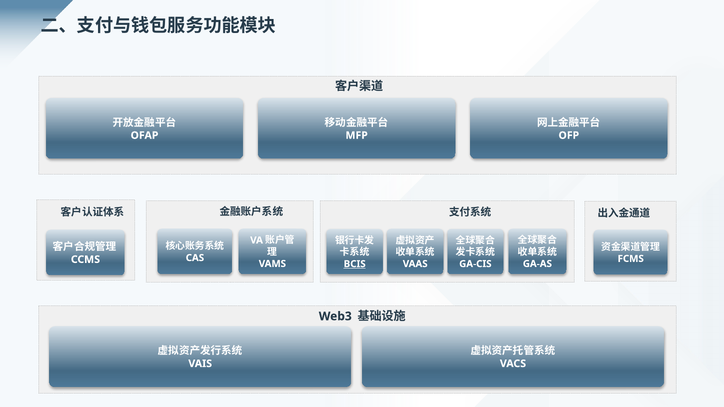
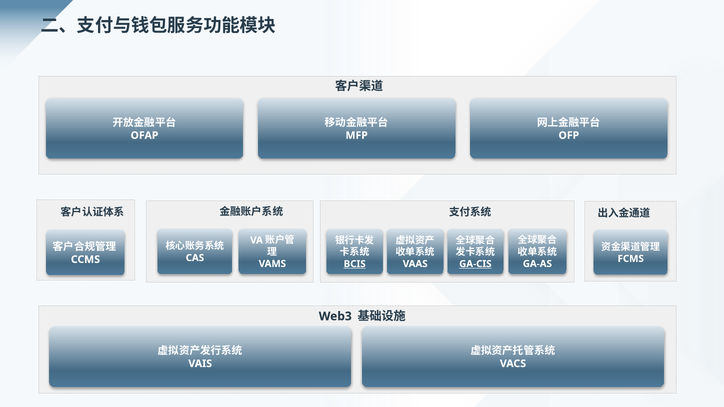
GA-CIS underline: none -> present (475, 264)
